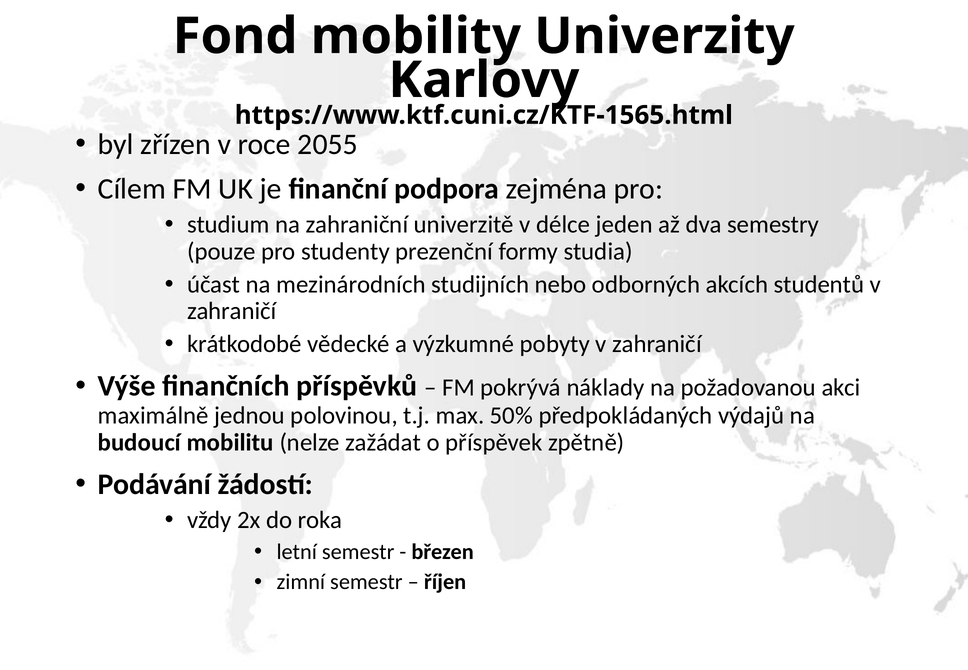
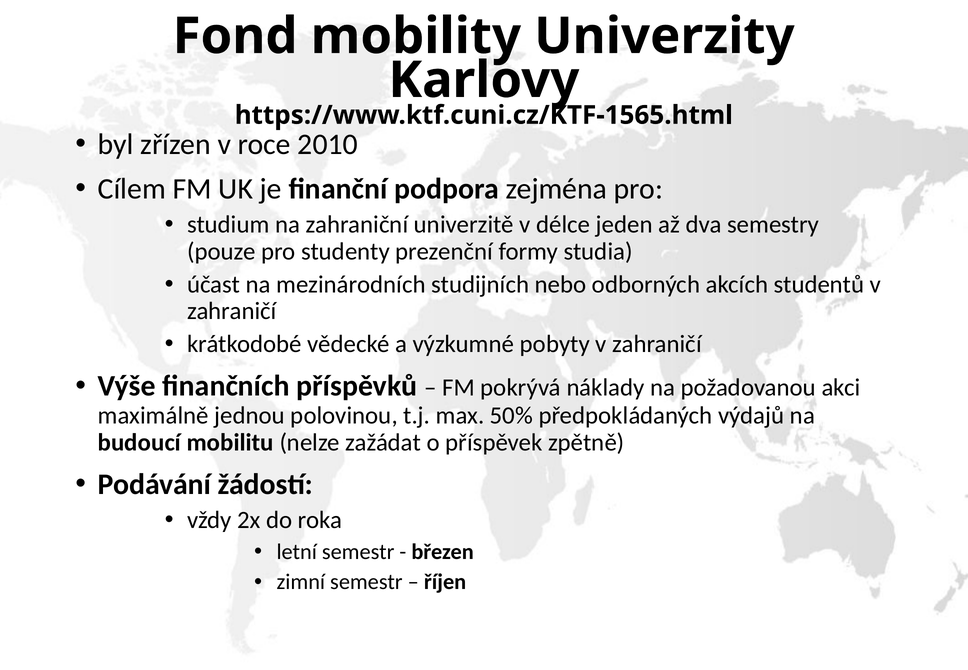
2055: 2055 -> 2010 (328, 144)
